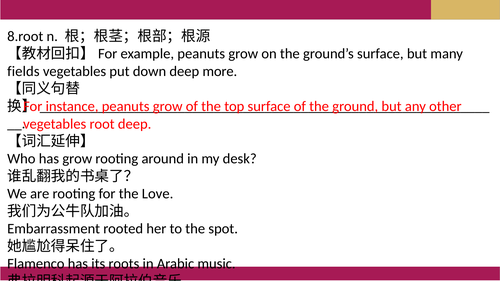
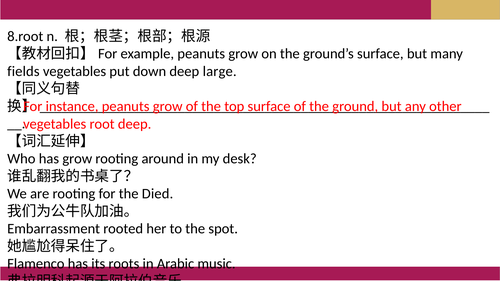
more: more -> large (220, 71)
Love: Love -> Died (158, 194)
